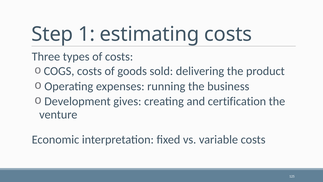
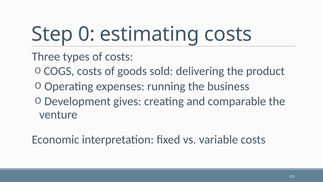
1: 1 -> 0 (86, 34)
certification: certification -> comparable (237, 101)
